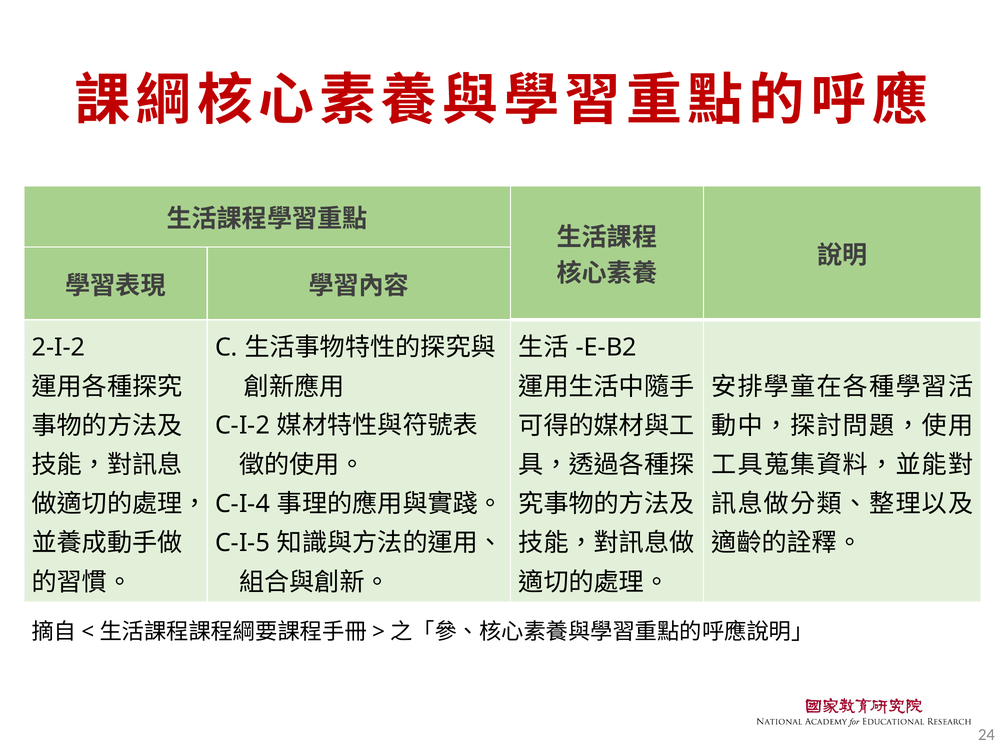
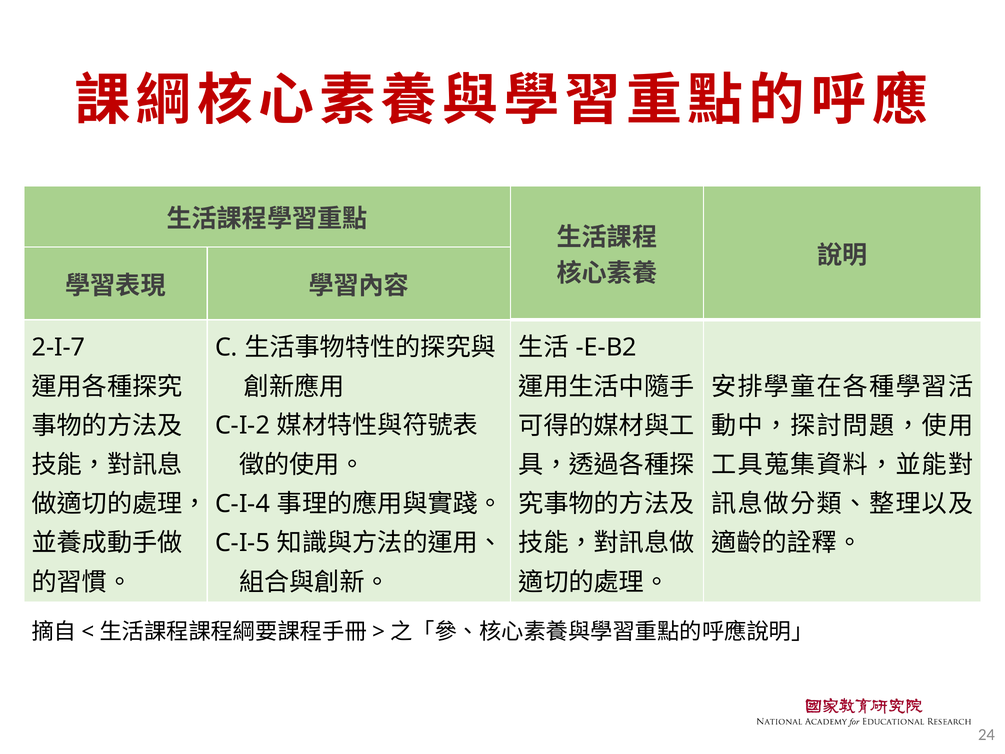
2-I-2: 2-I-2 -> 2-I-7 (58, 347)
